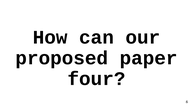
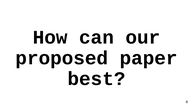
four: four -> best (96, 79)
